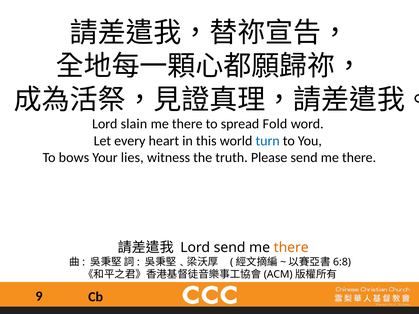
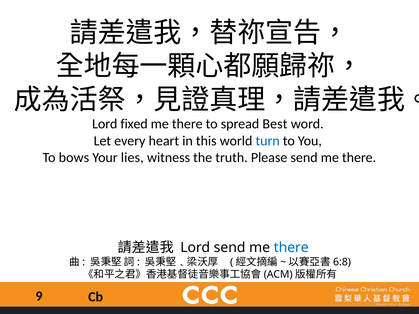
slain: slain -> fixed (134, 124)
Fold: Fold -> Best (275, 124)
there colour: orange -> blue (291, 248)
